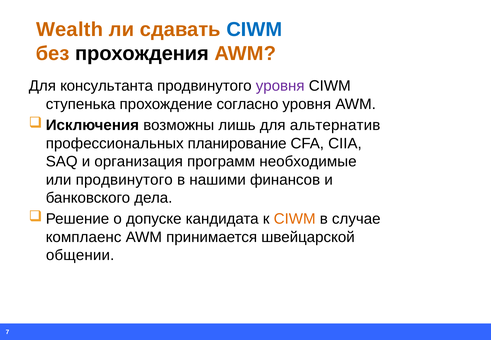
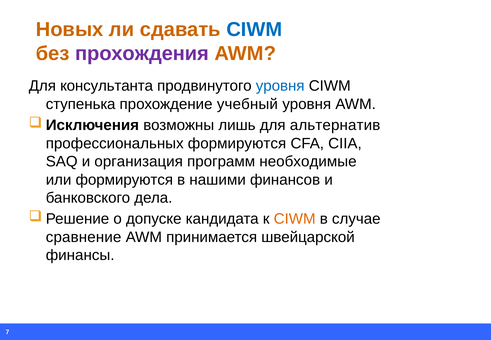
Wealth: Wealth -> Новых (70, 29)
прохождения colour: black -> purple (142, 54)
уровня colour: purple -> blue (280, 86)
согласно: согласно -> учебный (247, 104)
профессиональных планирование: планирование -> формируются (237, 143)
или продвинутого: продвинутого -> формируются (124, 180)
комплаенс: комплаенс -> сравнение (84, 237)
общении: общении -> финансы (80, 255)
